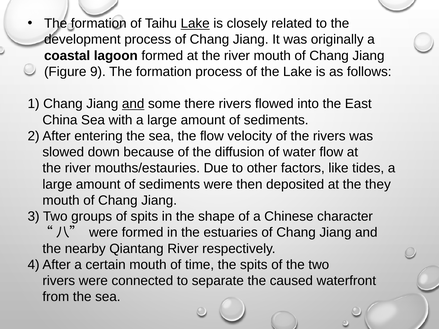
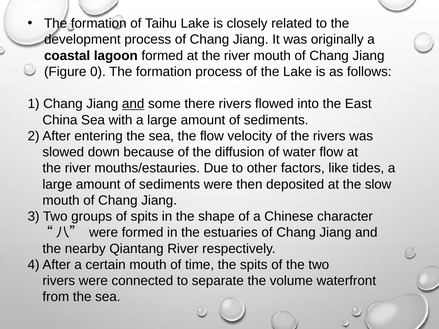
Lake underline: present -> none (195, 24)
9: 9 -> 0 (98, 72)
they: they -> slow (378, 184)
caused: caused -> volume (291, 281)
